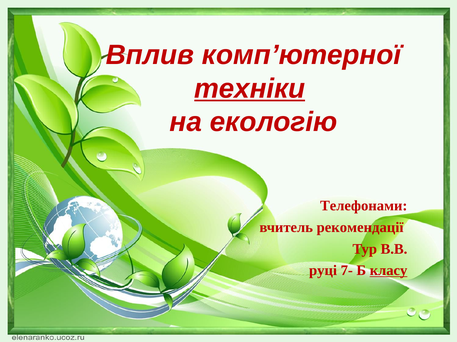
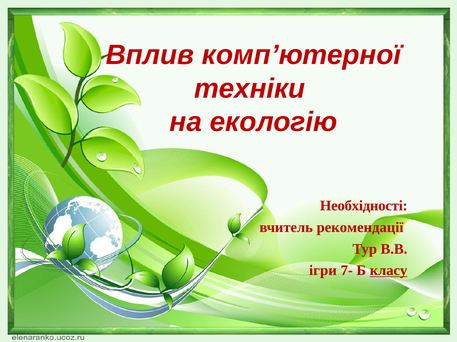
техніки underline: present -> none (250, 89)
Телефонами: Телефонами -> Необхідності (364, 206)
руці: руці -> ігри (323, 271)
